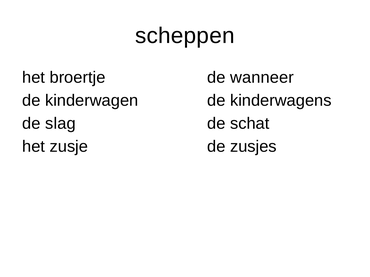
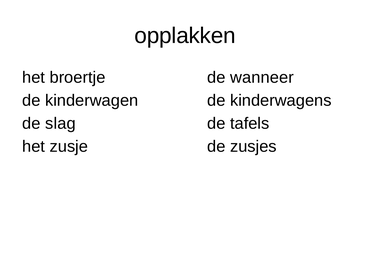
scheppen: scheppen -> opplakken (185, 36)
schat: schat -> tafels (250, 124)
